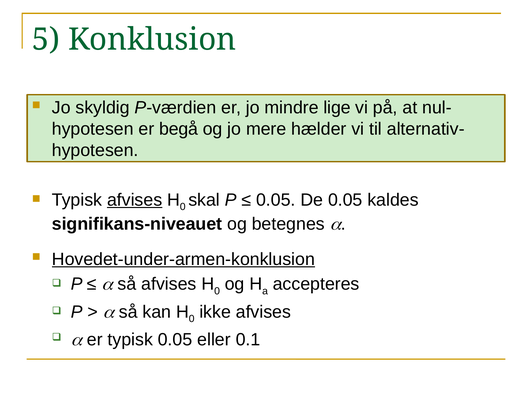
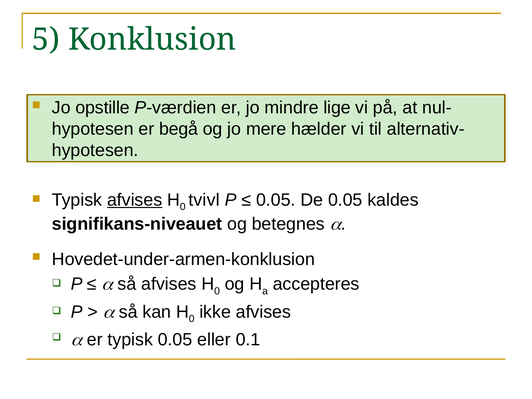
skyldig: skyldig -> opstille (103, 108)
skal: skal -> tvivl (204, 200)
Hovedet-under-armen-konklusion underline: present -> none (183, 259)
